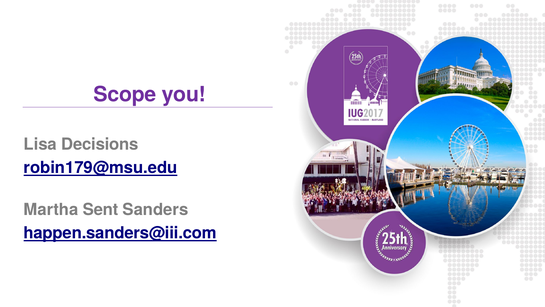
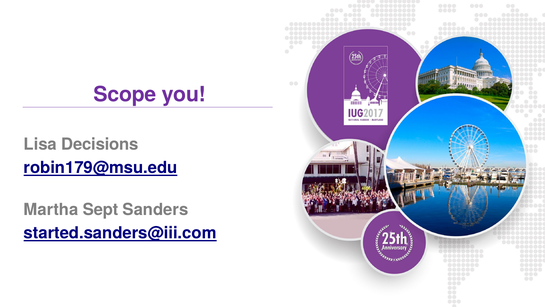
Sent: Sent -> Sept (101, 209)
happen.sanders@iii.com: happen.sanders@iii.com -> started.sanders@iii.com (120, 233)
